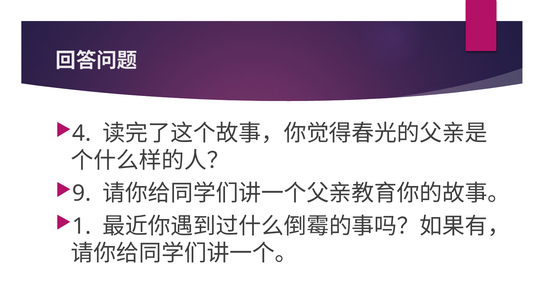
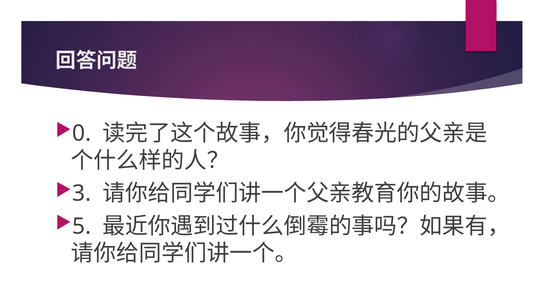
4: 4 -> 0 (82, 133)
9: 9 -> 3 (82, 193)
1: 1 -> 5 (82, 226)
